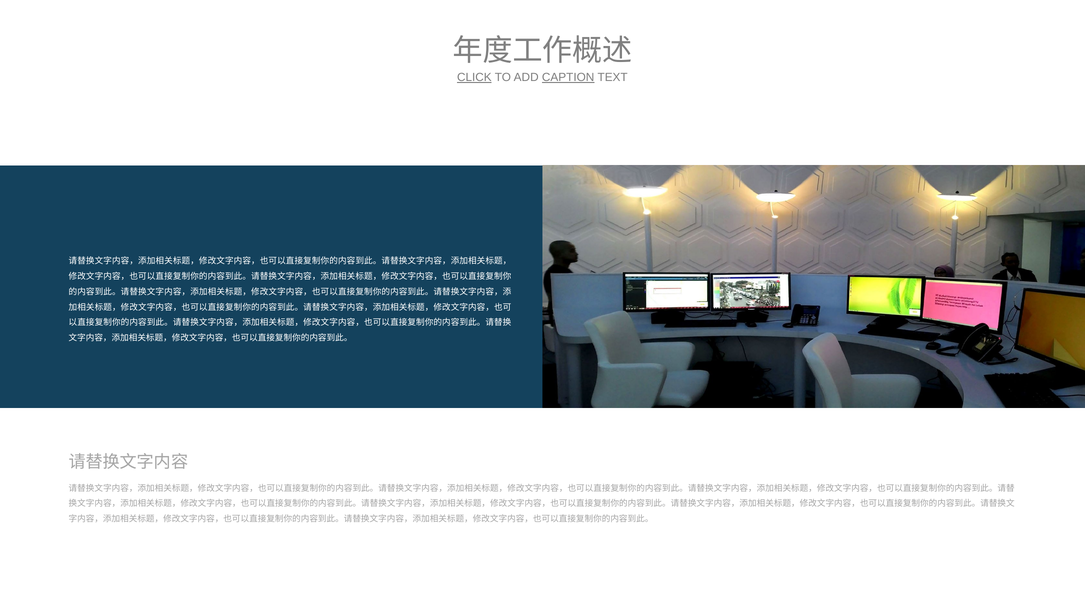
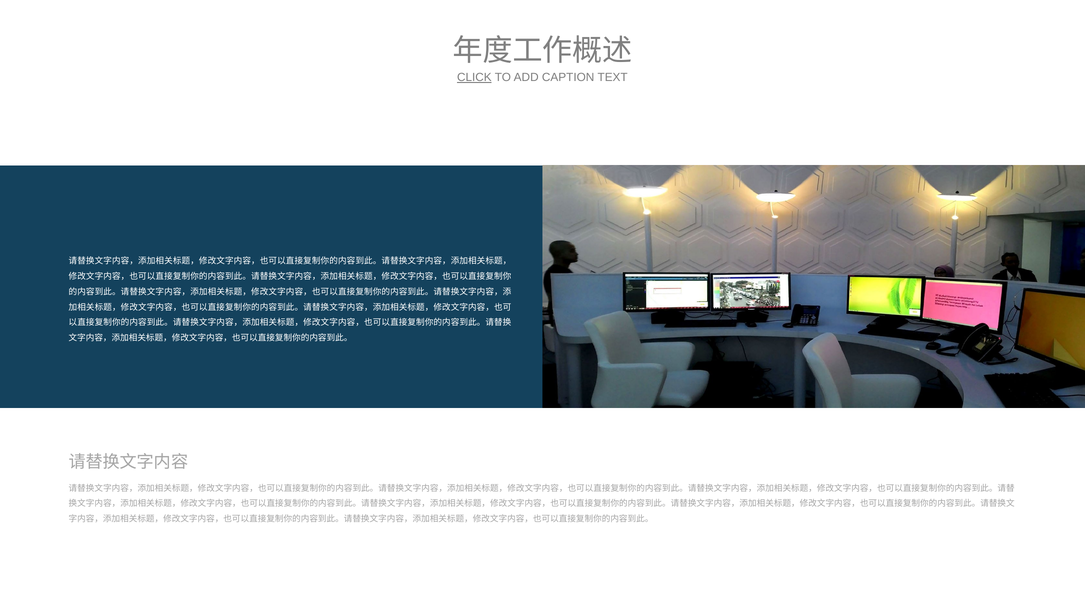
CAPTION underline: present -> none (568, 77)
